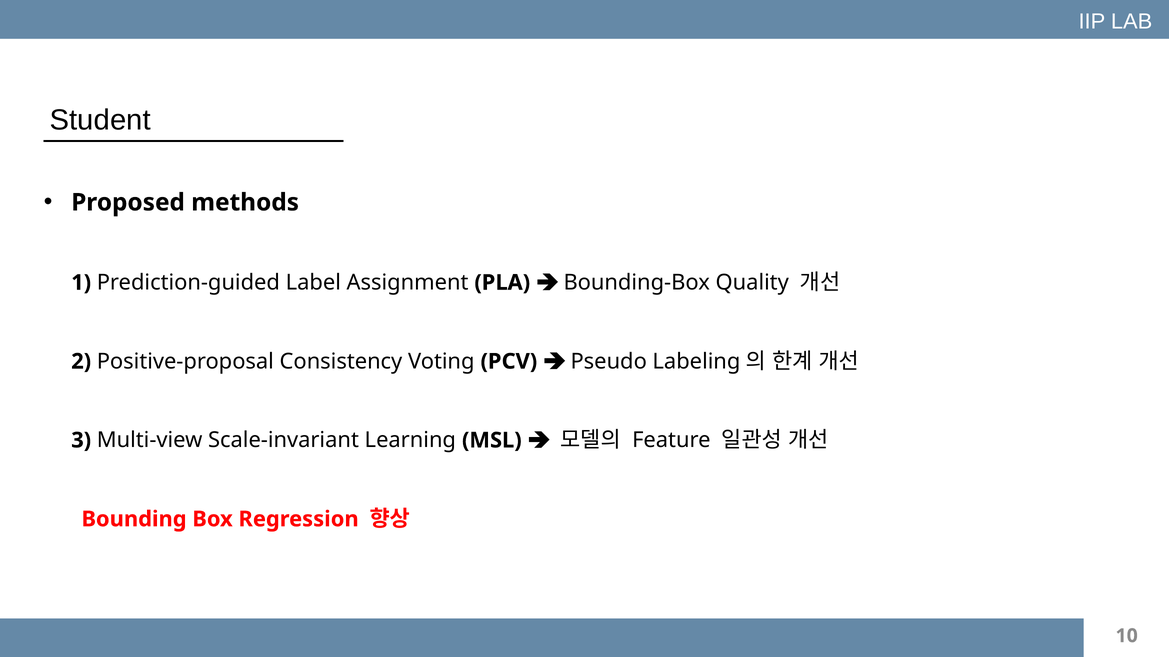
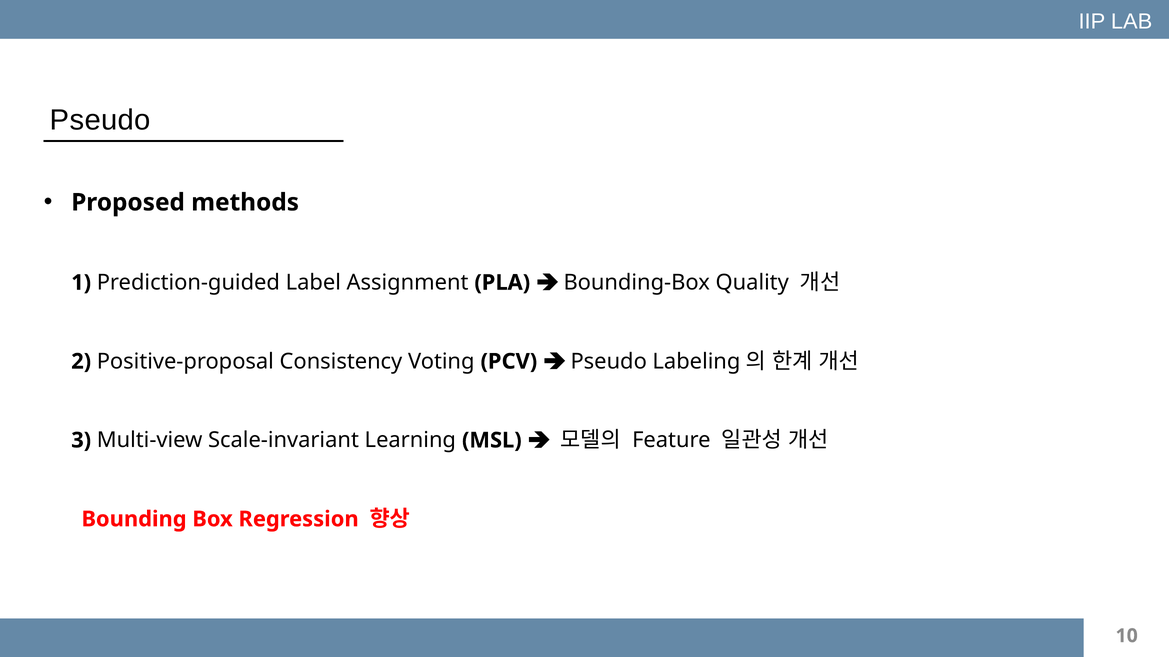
Student: Student -> Pseudo (100, 120)
